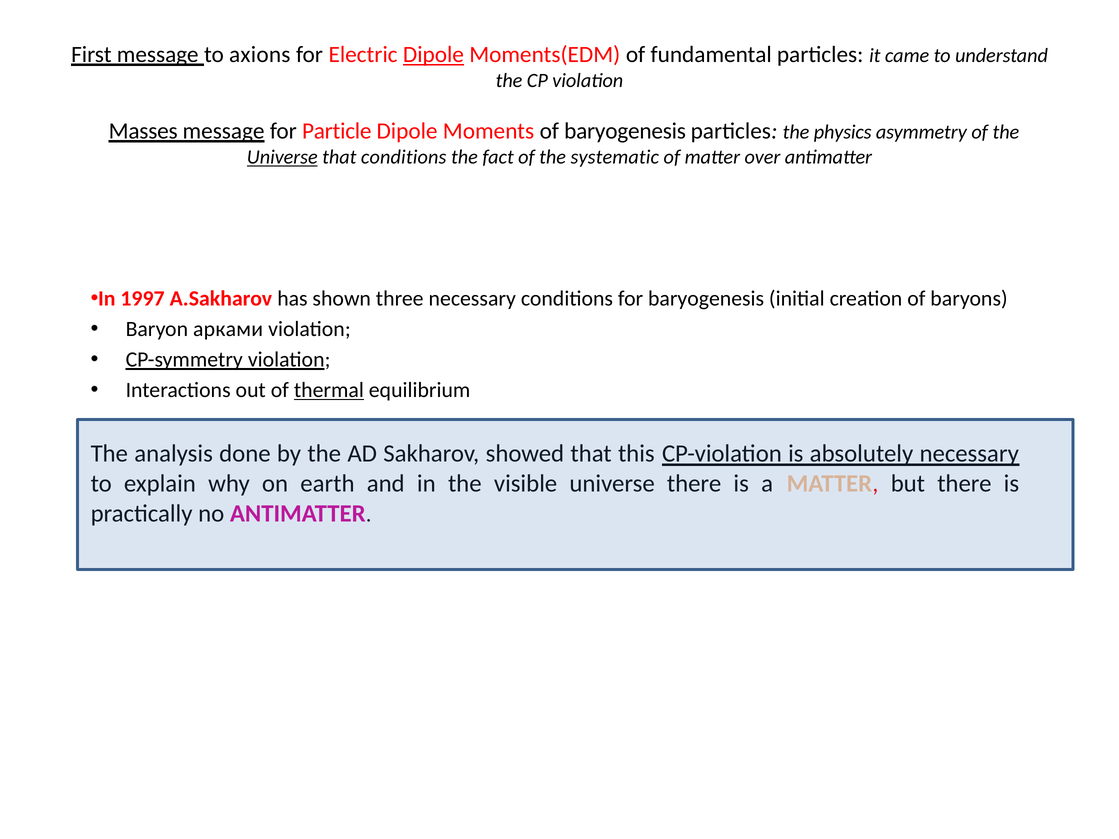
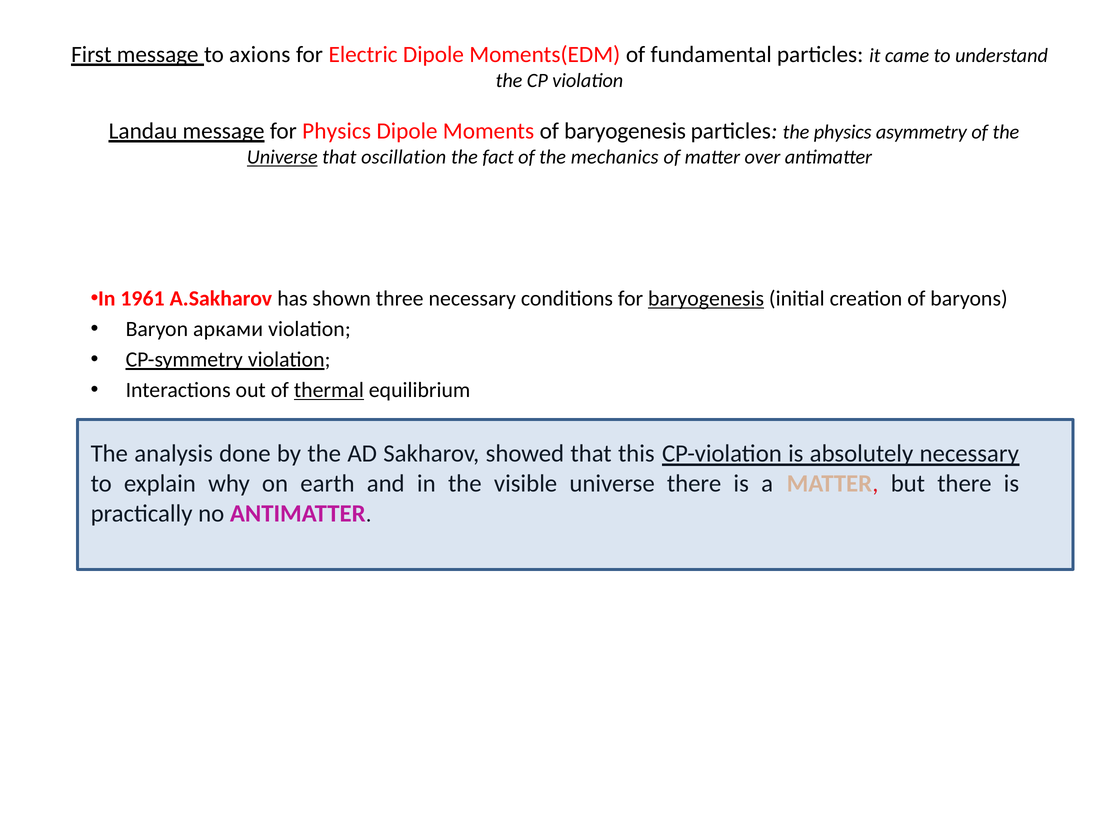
Dipole underline: present -> none (433, 55)
Masses: Masses -> Landau (143, 131)
for Particle: Particle -> Physics (337, 131)
that conditions: conditions -> oscillation (404, 157)
systematic: systematic -> mechanics (615, 157)
1997: 1997 -> 1961 (143, 299)
baryogenesis underline: none -> present (706, 299)
